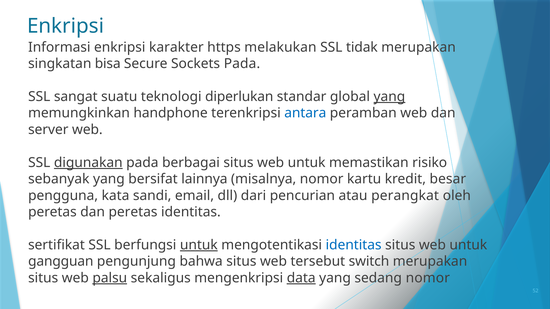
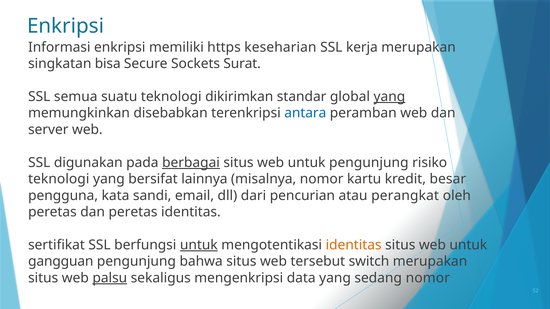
karakter: karakter -> memiliki (176, 47)
melakukan: melakukan -> keseharian (280, 47)
tidak: tidak -> kerja (362, 47)
Sockets Pada: Pada -> Surat (242, 64)
sangat: sangat -> semua (76, 97)
diperlukan: diperlukan -> dikirimkan (239, 97)
handphone: handphone -> disebabkan (171, 113)
digunakan underline: present -> none (88, 163)
berbagai underline: none -> present (191, 163)
untuk memastikan: memastikan -> pengunjung (369, 163)
sebanyak: sebanyak -> teknologi (59, 179)
identitas colour: blue -> orange (354, 245)
data underline: present -> none (301, 278)
